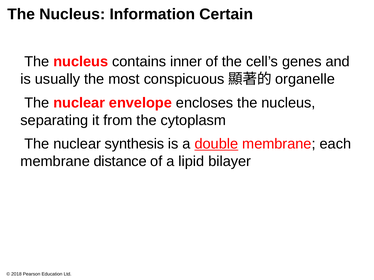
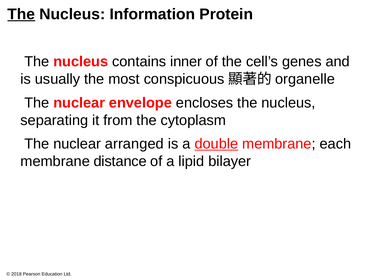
The underline: none -> present (21, 14)
Certain: Certain -> Protein (226, 14)
synthesis: synthesis -> arranged (134, 144)
